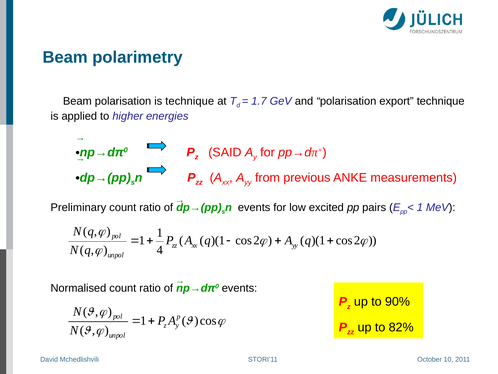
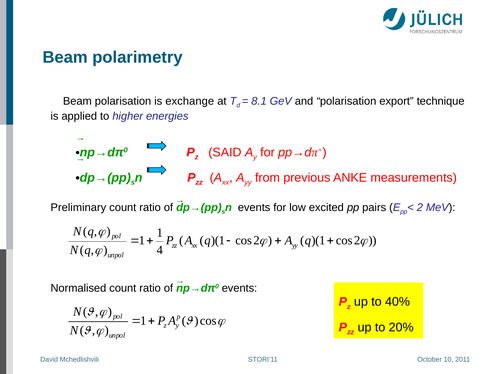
is technique: technique -> exchange (190, 101)
1.7: 1.7 -> 8.1 (259, 101)
1: 1 -> 2 (420, 207)
90%: 90% -> 40% (398, 301)
82%: 82% -> 20% (401, 327)
